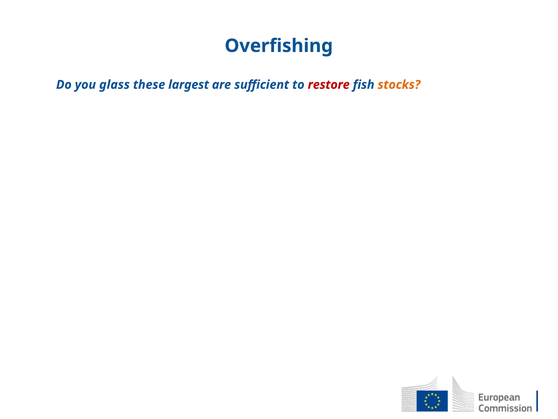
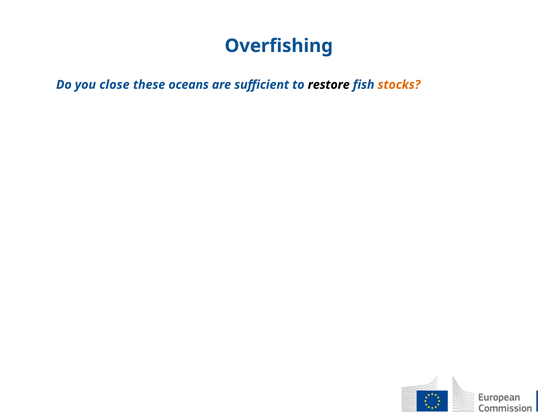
glass: glass -> close (114, 85)
largest: largest -> oceans (189, 85)
restore colour: red -> black (329, 85)
